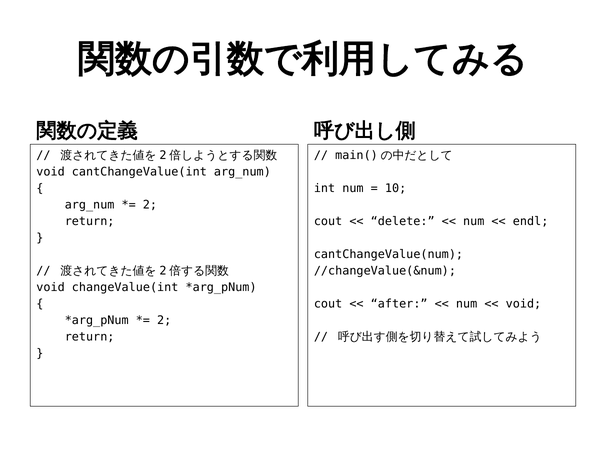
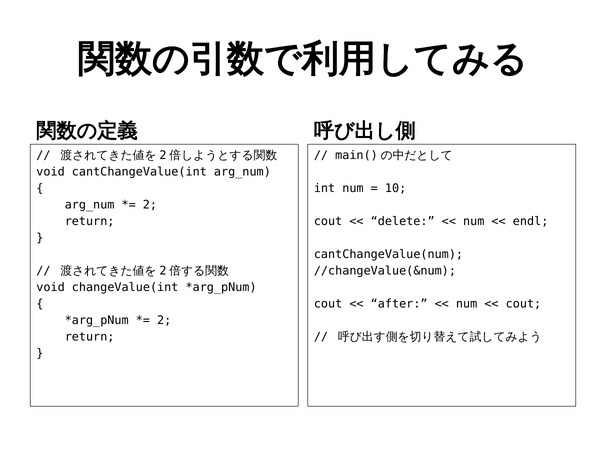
void: void -> cout (523, 304)
